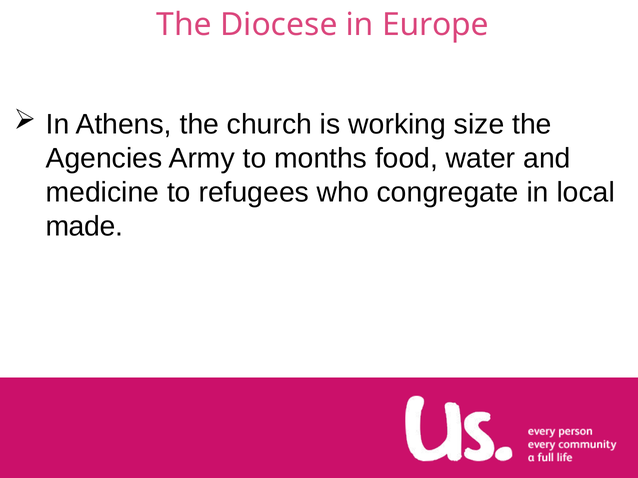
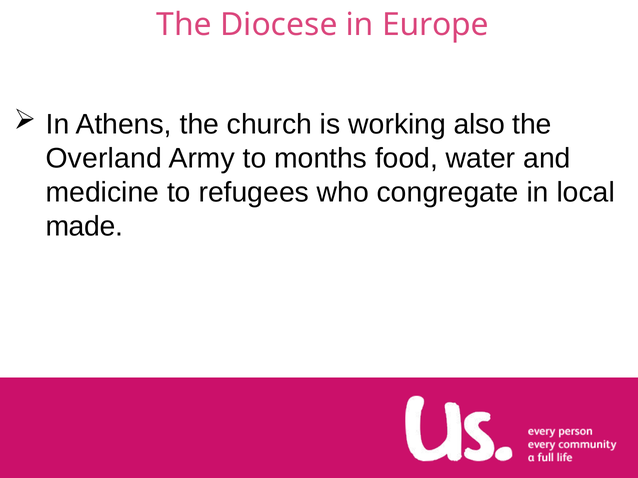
size: size -> also (479, 125)
Agencies: Agencies -> Overland (104, 159)
